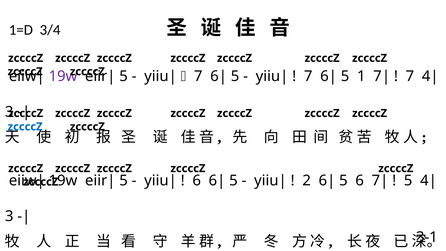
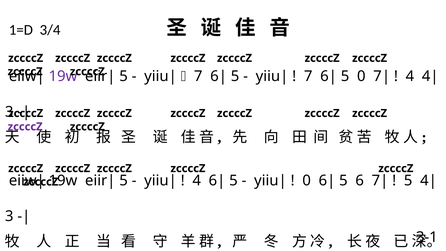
5 1: 1 -> 0 (361, 76)
7: 7 -> 4 (410, 76)
zccccZ colour: blue -> purple (25, 127)
6: 6 -> 4 (197, 180)
2: 2 -> 0 (307, 180)
